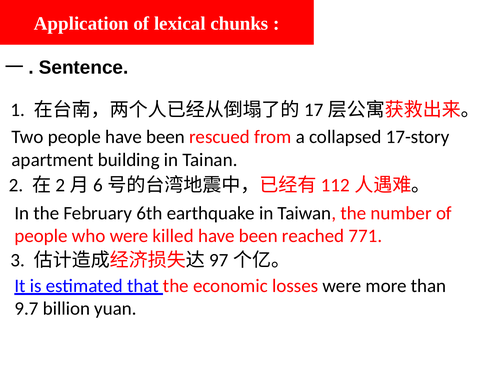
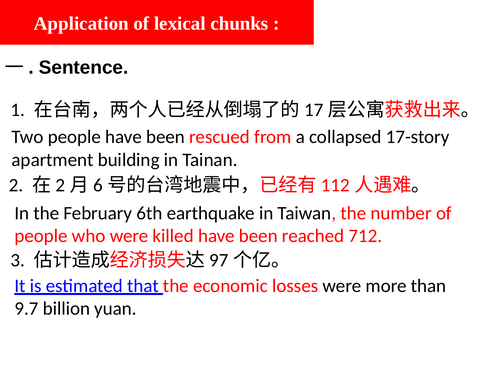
771: 771 -> 712 (365, 236)
